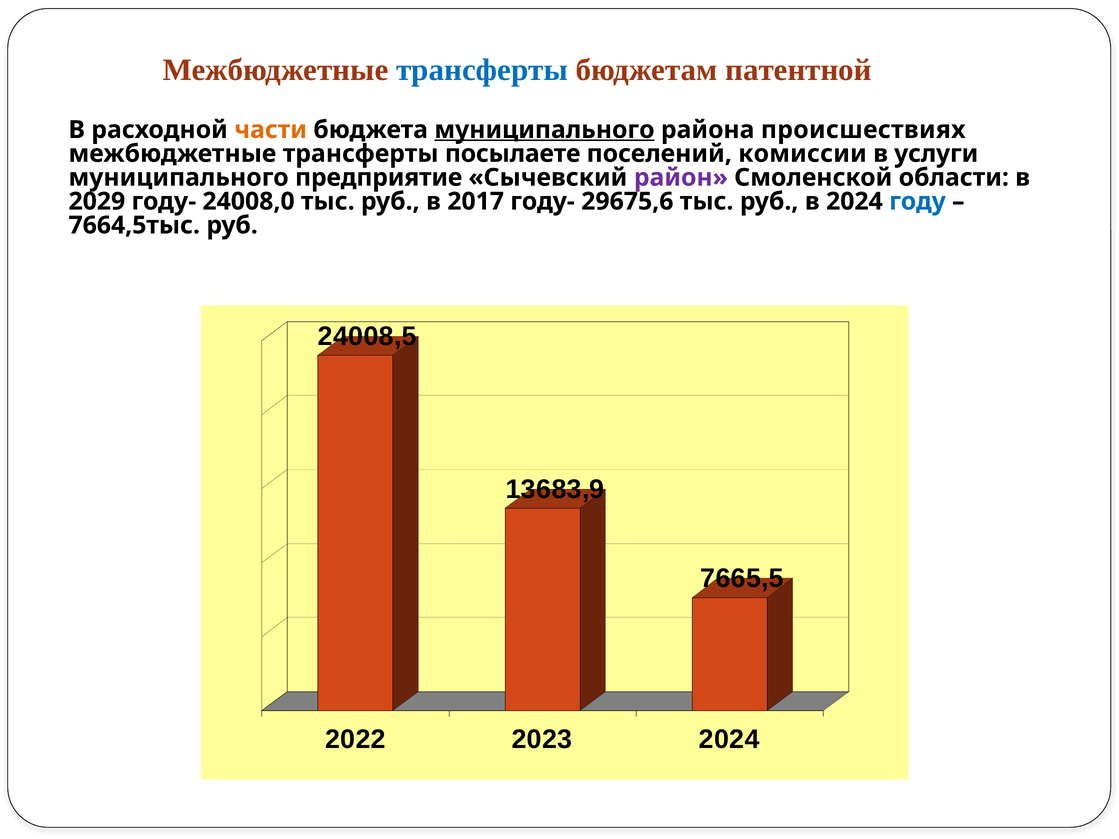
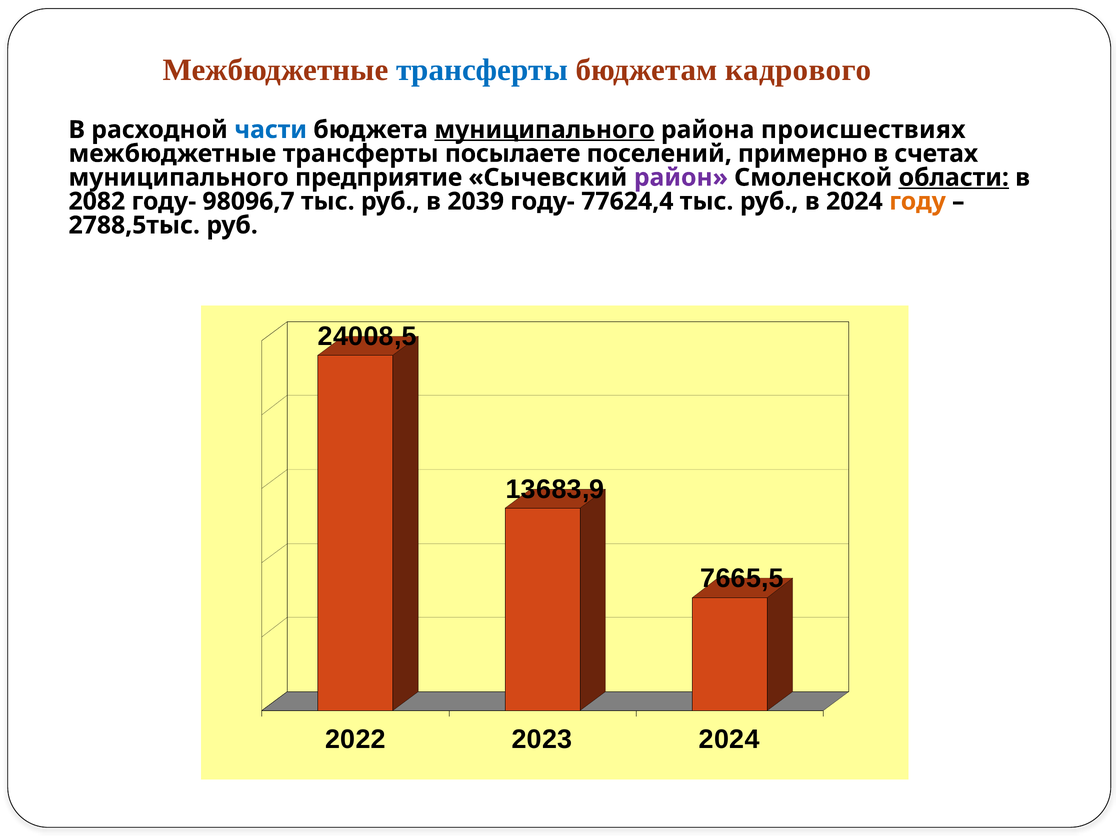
патентной: патентной -> кадрового (798, 70)
части colour: orange -> blue (271, 130)
комиссии: комиссии -> примерно (803, 154)
услуги: услуги -> счетах (936, 154)
области underline: none -> present (954, 178)
2029: 2029 -> 2082 (97, 201)
24008,0: 24008,0 -> 98096,7 (249, 201)
2017: 2017 -> 2039 (476, 201)
29675,6: 29675,6 -> 77624,4 (627, 201)
году colour: blue -> orange (918, 201)
7664,5тыс: 7664,5тыс -> 2788,5тыс (134, 225)
